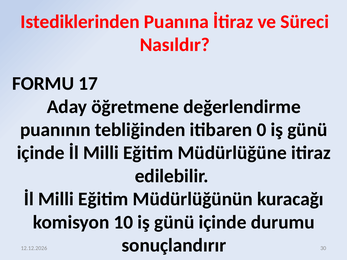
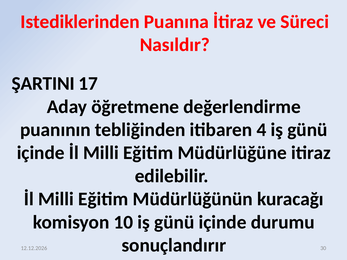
FORMU: FORMU -> ŞARTINI (43, 84)
0: 0 -> 4 (261, 130)
